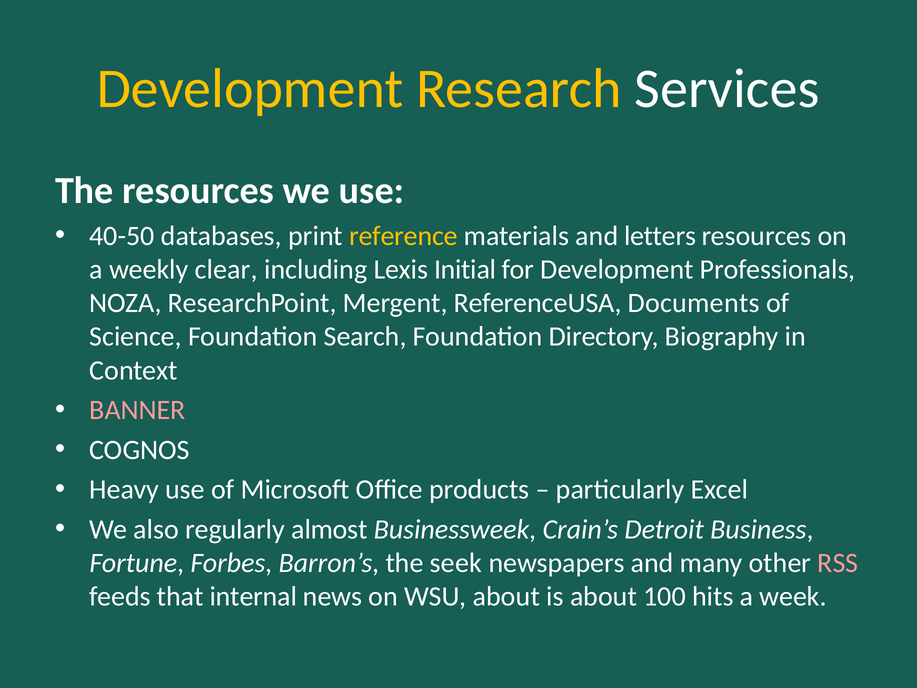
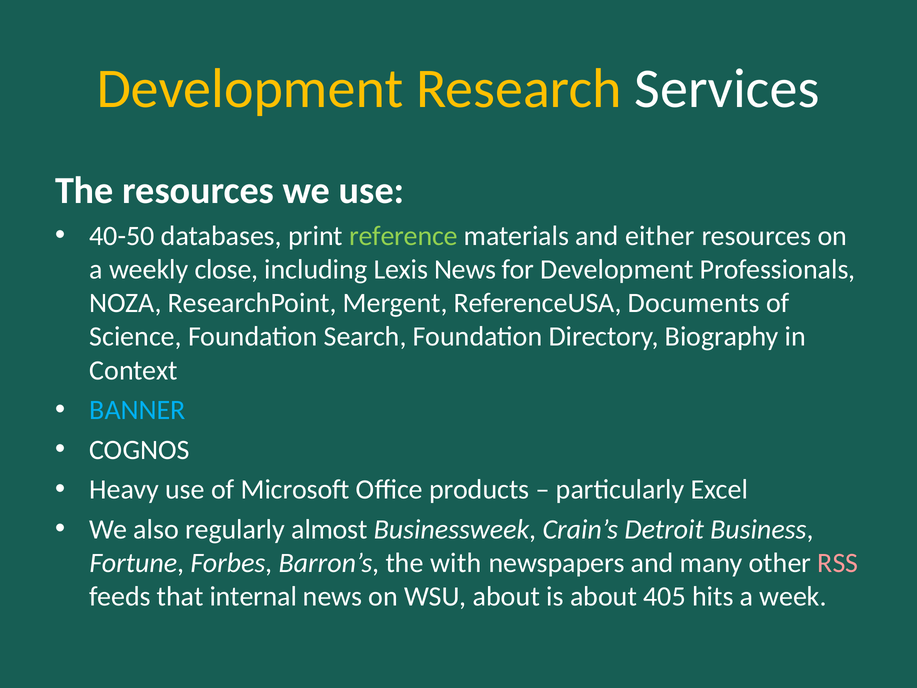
reference colour: yellow -> light green (403, 236)
letters: letters -> either (660, 236)
clear: clear -> close (226, 269)
Lexis Initial: Initial -> News (465, 269)
BANNER colour: pink -> light blue (137, 410)
seek: seek -> with (456, 563)
100: 100 -> 405 (665, 596)
